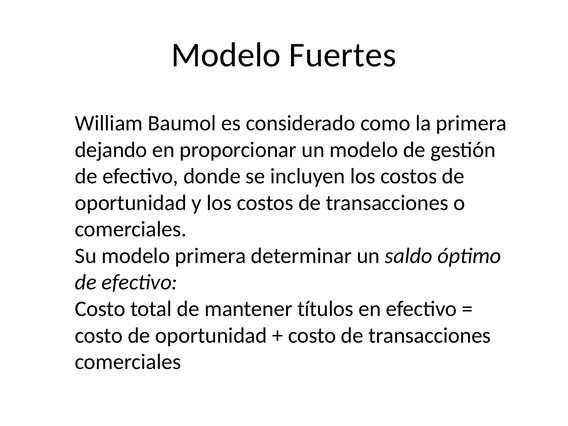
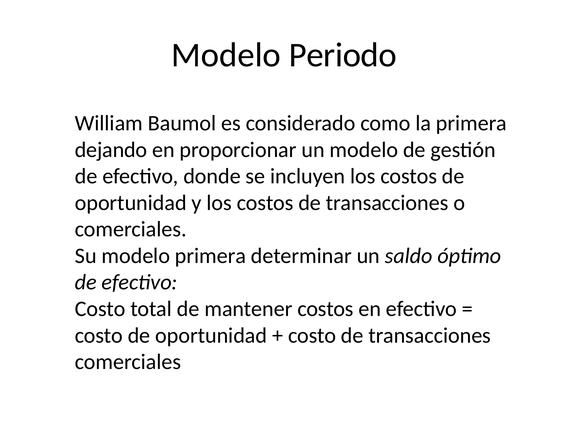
Fuertes: Fuertes -> Periodo (343, 55)
mantener títulos: títulos -> costos (325, 309)
